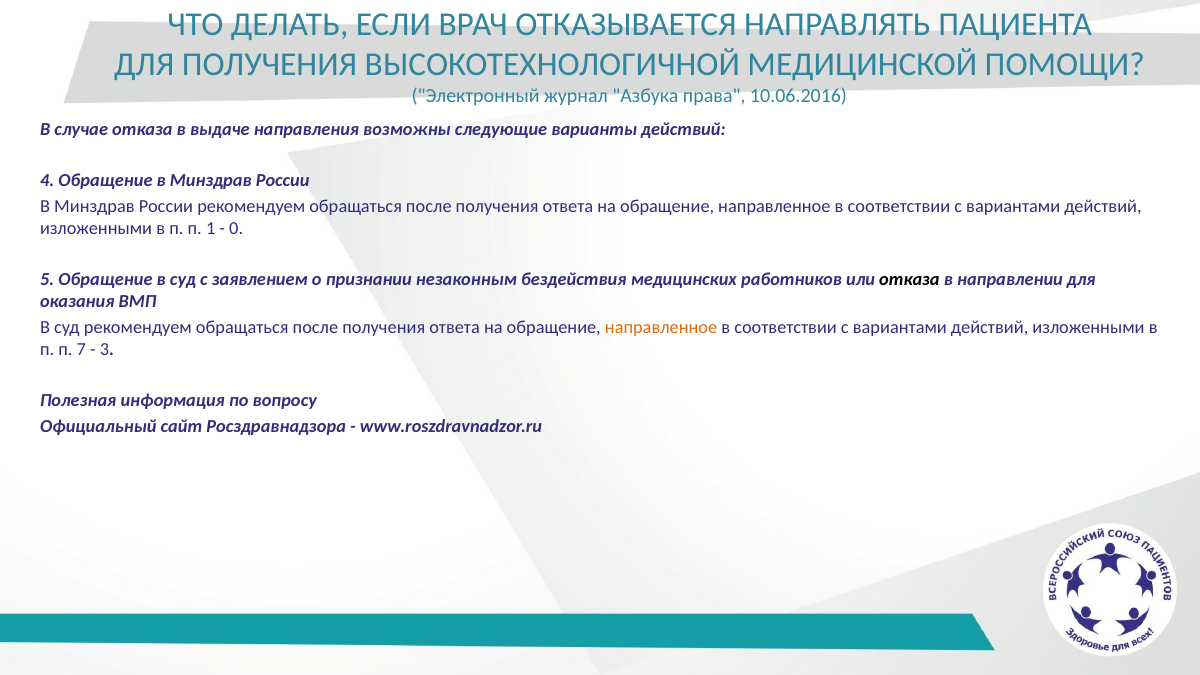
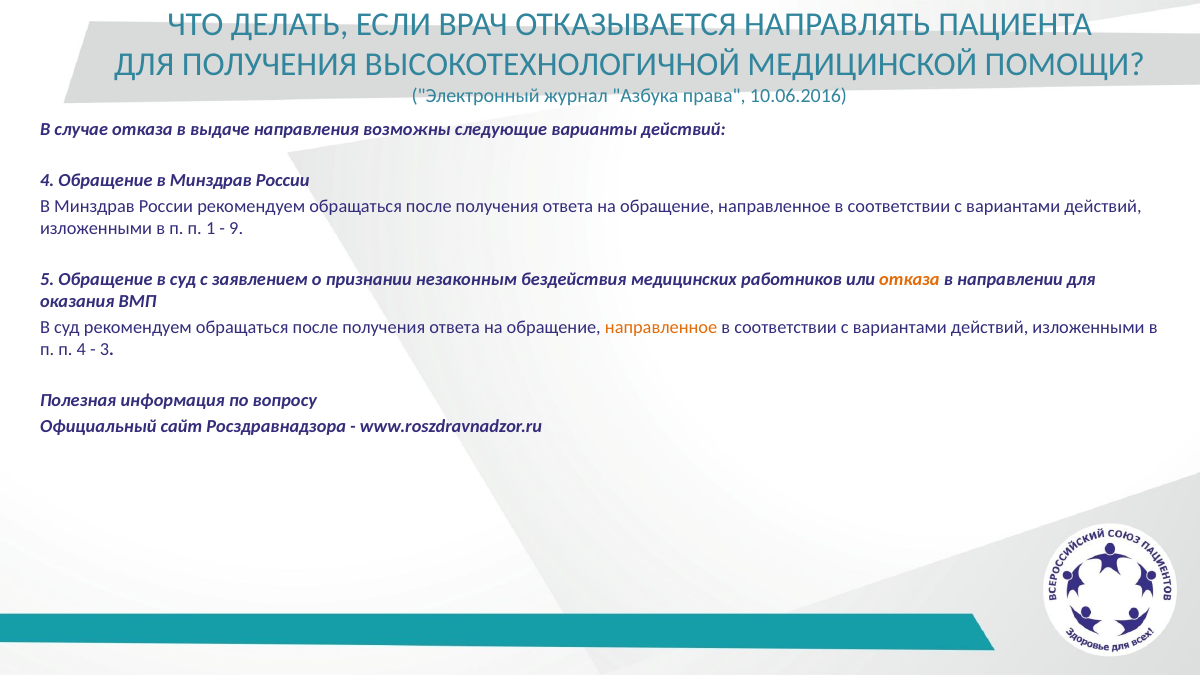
0: 0 -> 9 (236, 228)
отказа colour: black -> orange (909, 279)
п 7: 7 -> 4 (81, 349)
